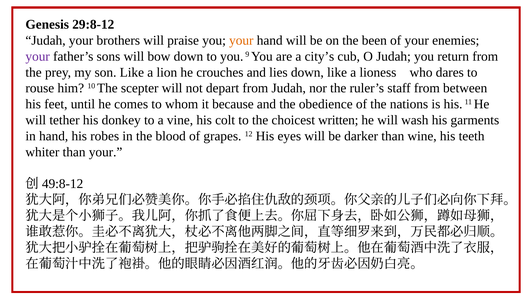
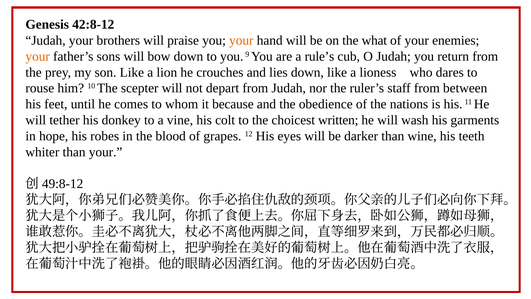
29:8-12: 29:8-12 -> 42:8-12 (93, 24)
been: been -> what (374, 40)
your colour: purple -> orange (38, 56)
city’s: city’s -> rule’s (319, 56)
in hand: hand -> hope (54, 136)
